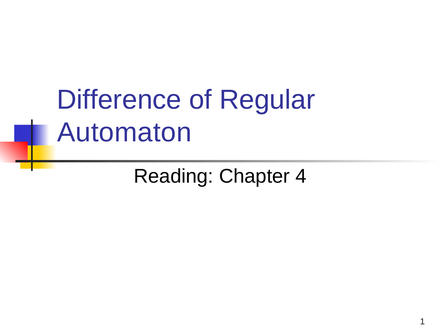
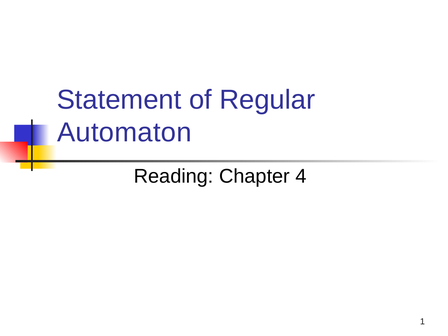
Difference: Difference -> Statement (119, 100)
